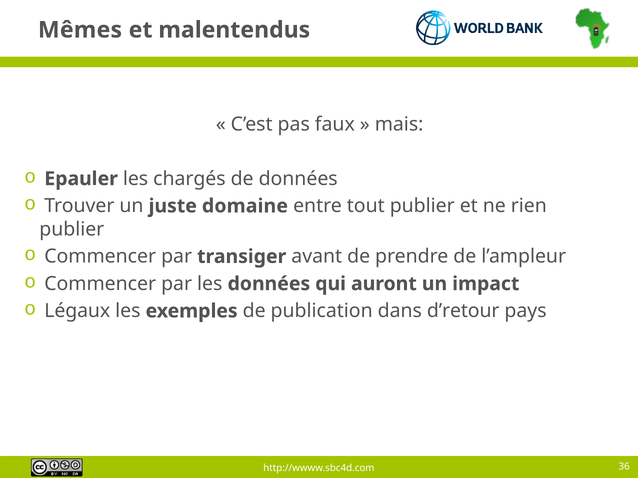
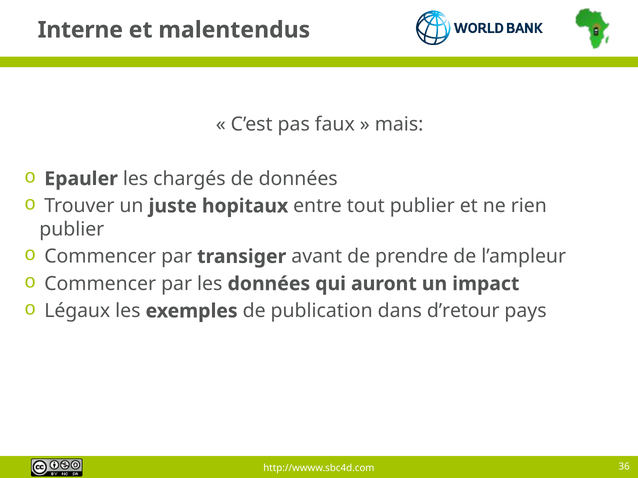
Mêmes: Mêmes -> Interne (80, 30)
domaine: domaine -> hopitaux (245, 206)
